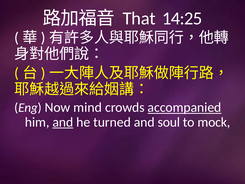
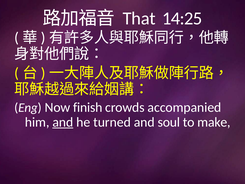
mind: mind -> finish (88, 107)
accompanied underline: present -> none (184, 107)
mock: mock -> make (214, 122)
